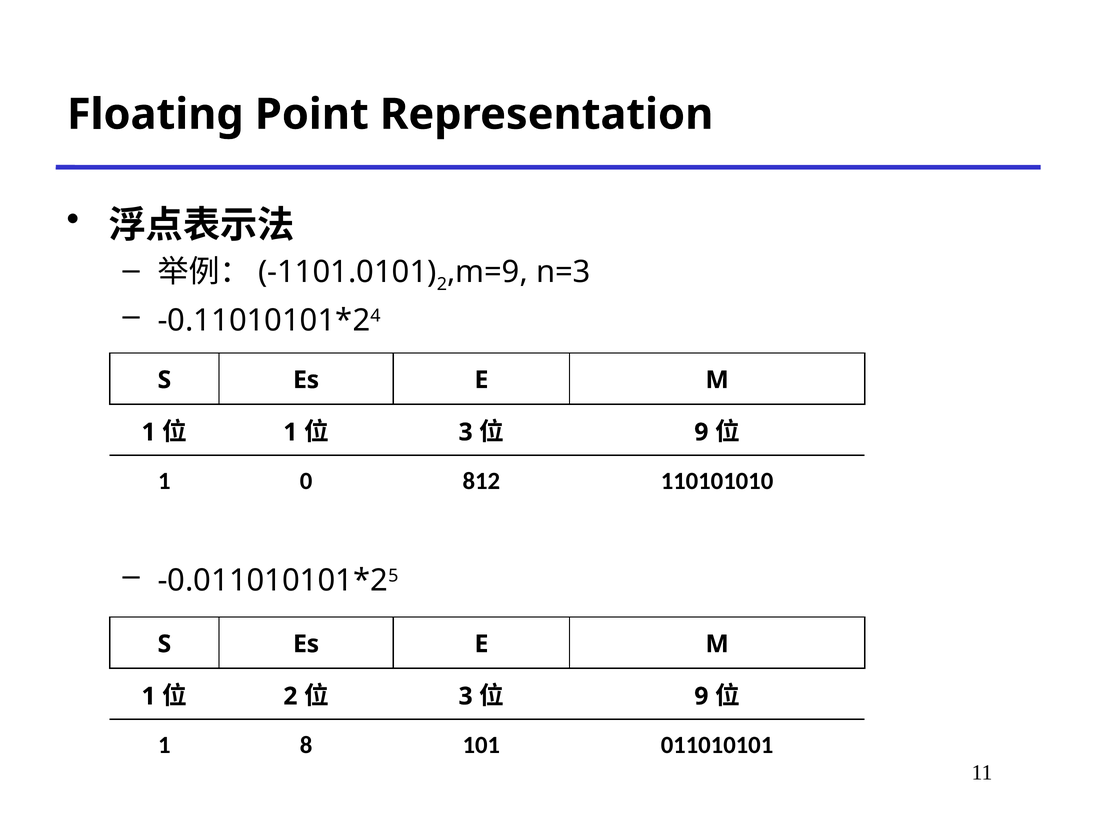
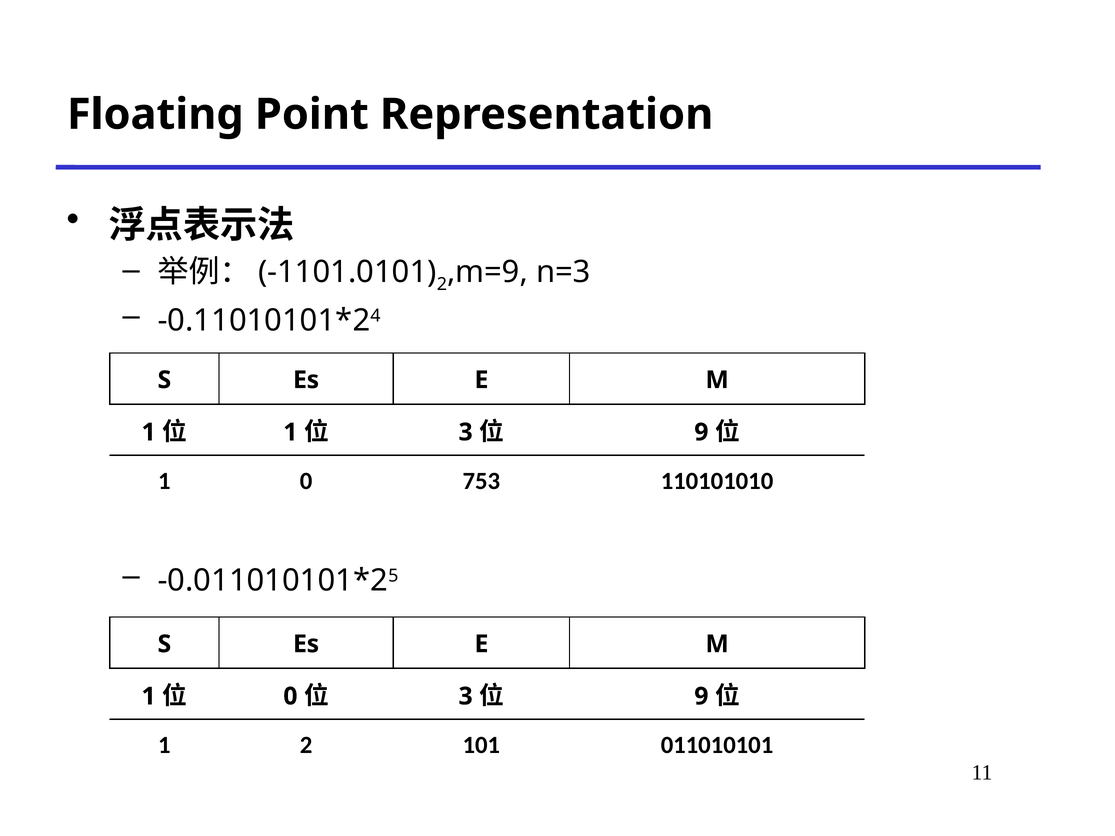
812: 812 -> 753 (481, 481)
2: 2 -> 0 (290, 697)
1 8: 8 -> 2 (306, 746)
